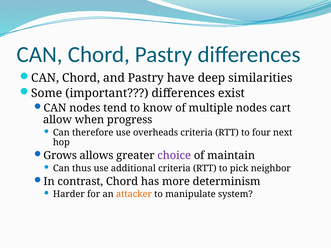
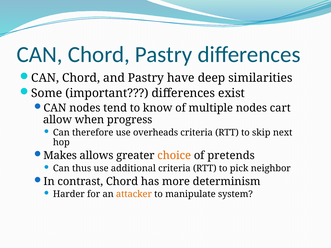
four: four -> skip (261, 133)
Grows: Grows -> Makes (60, 156)
choice colour: purple -> orange (174, 156)
maintain: maintain -> pretends (231, 156)
